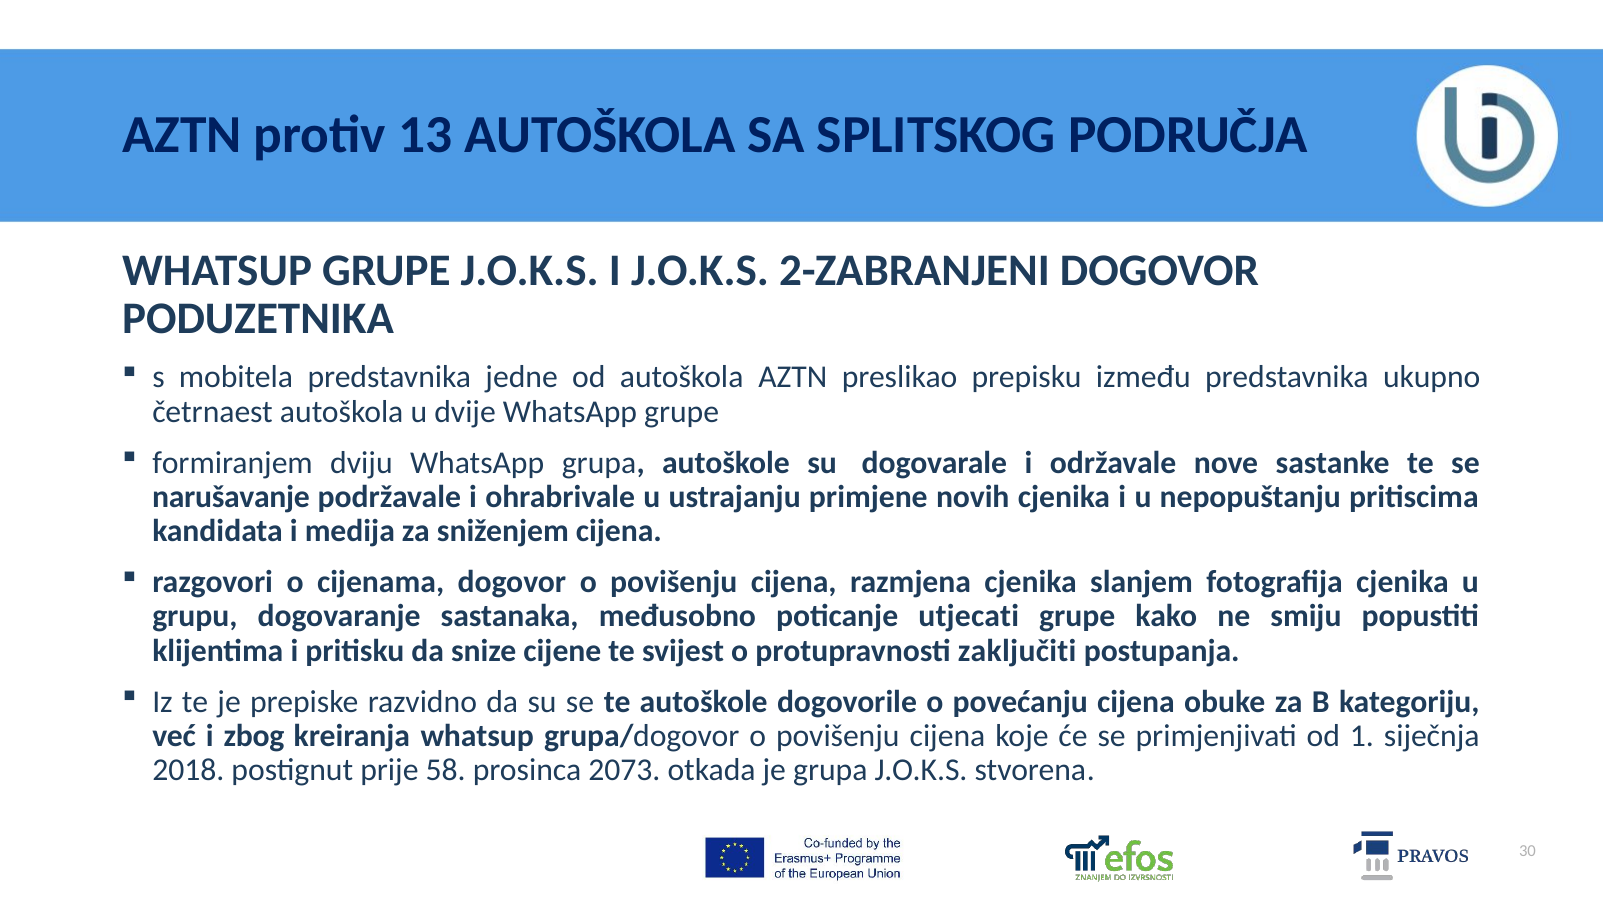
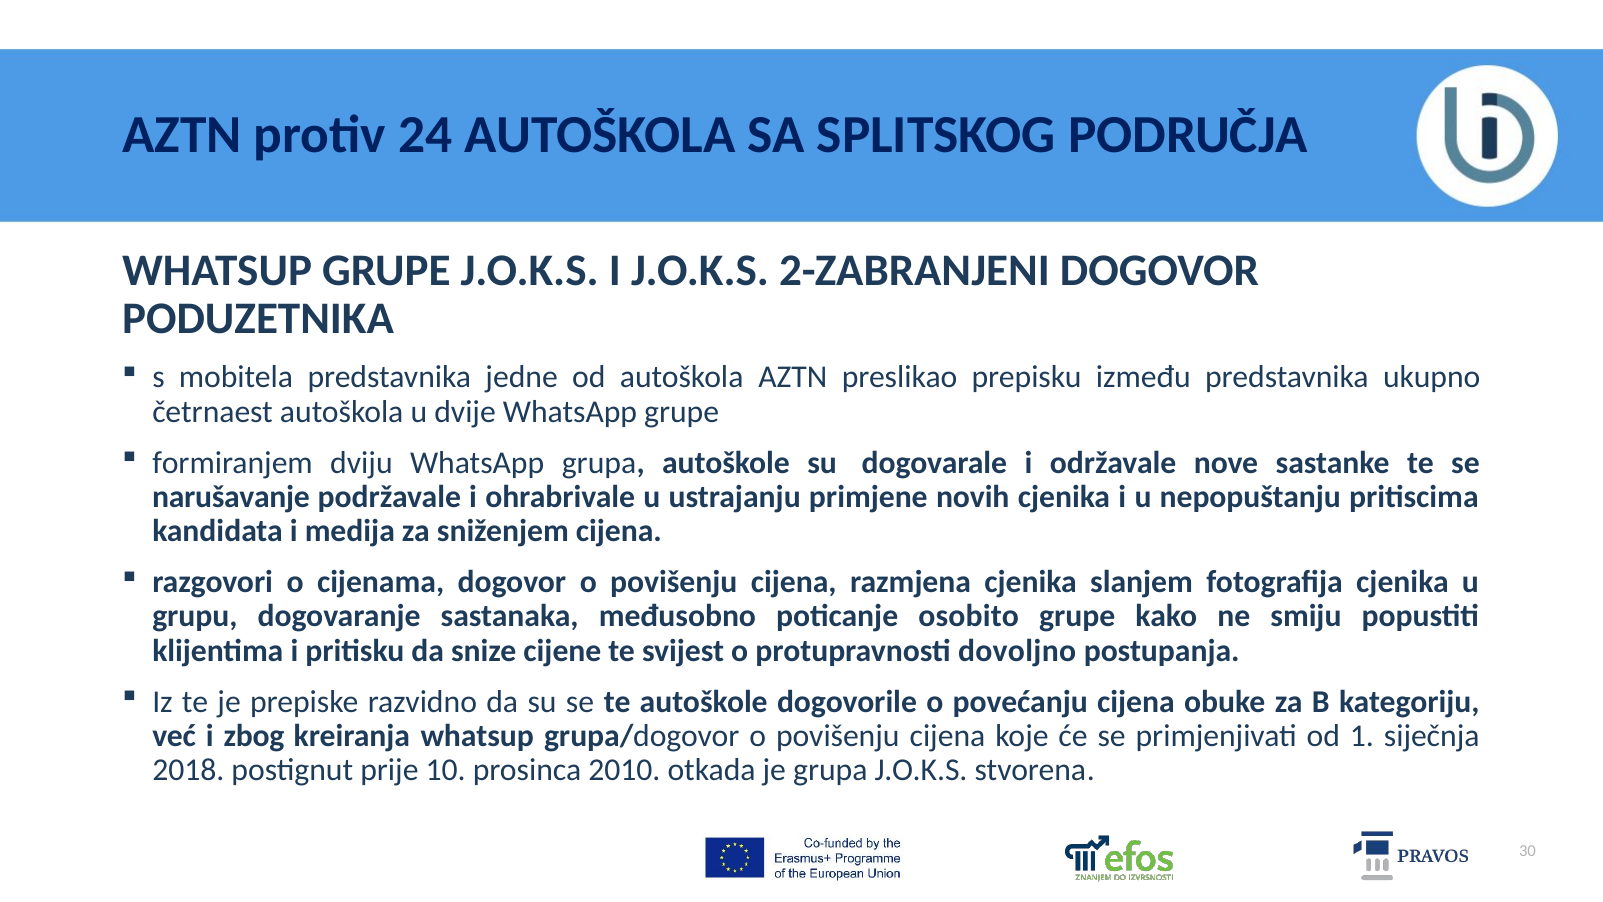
13: 13 -> 24 (426, 135)
utjecati: utjecati -> osobito (969, 616)
zaključiti: zaključiti -> dovoljno (1017, 650)
58: 58 -> 10 (446, 770)
2073: 2073 -> 2010 (624, 770)
